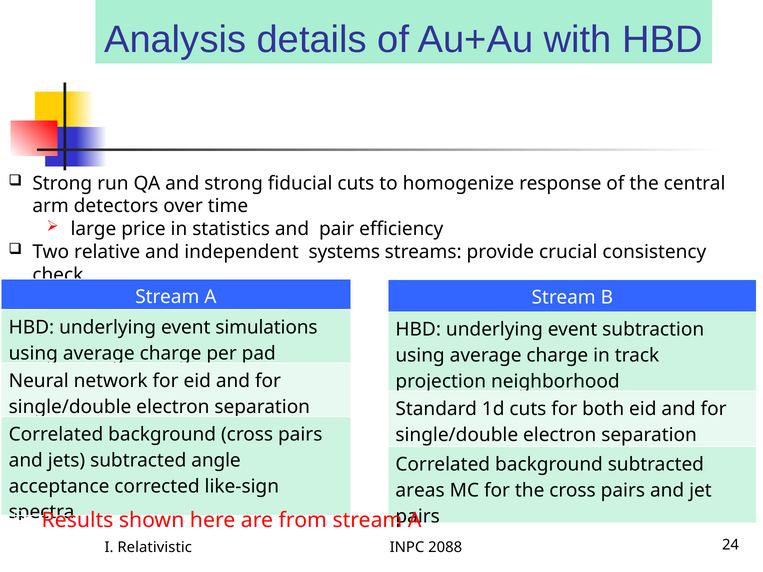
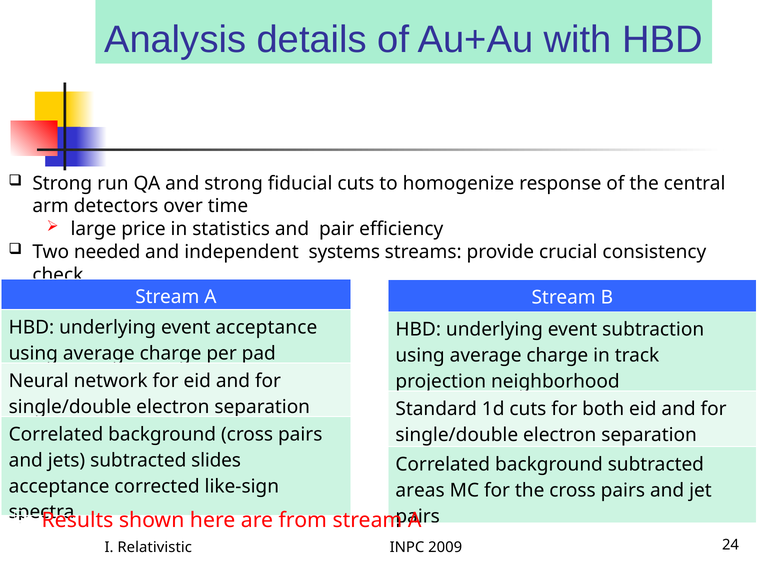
relative: relative -> needed (107, 252)
event simulations: simulations -> acceptance (266, 328)
angle: angle -> slides (216, 460)
2088: 2088 -> 2009 (445, 548)
